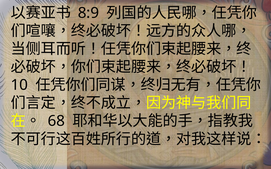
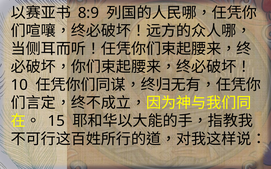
68: 68 -> 15 (56, 121)
